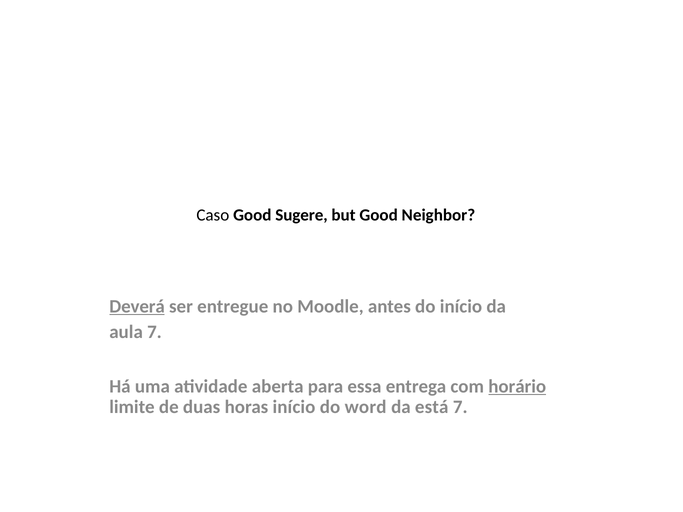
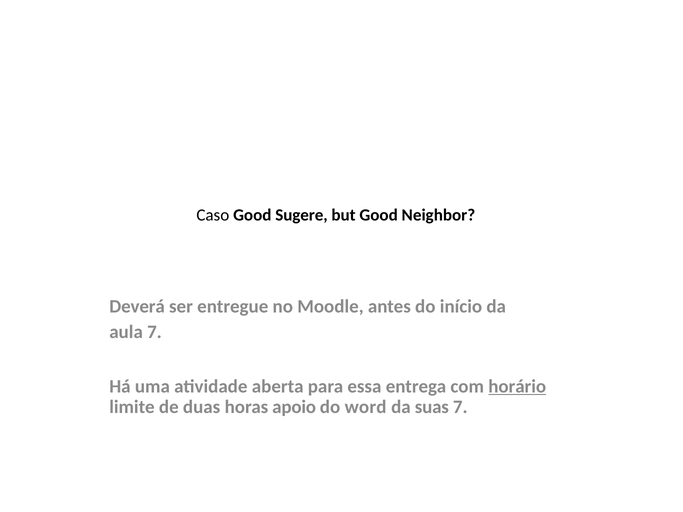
Deverá underline: present -> none (137, 306)
horas início: início -> apoio (294, 407)
está: está -> suas (432, 407)
